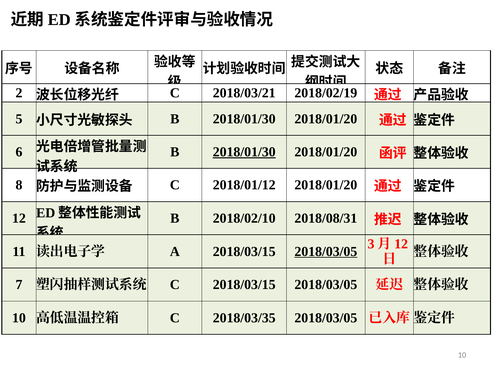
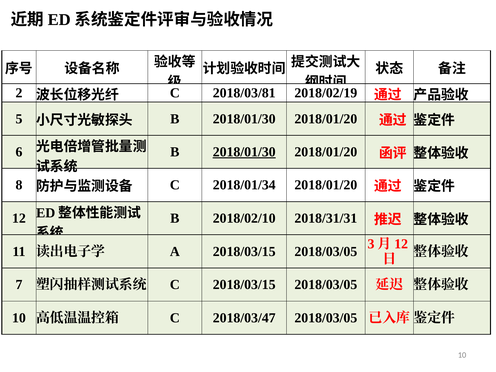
2018/03/21: 2018/03/21 -> 2018/03/81 (244, 93)
2018/01/12: 2018/01/12 -> 2018/01/34 (244, 185)
2018/08/31: 2018/08/31 -> 2018/31/31 (326, 218)
2018/03/05 underline: present -> none (326, 251)
2018/03/35: 2018/03/35 -> 2018/03/47 (244, 318)
